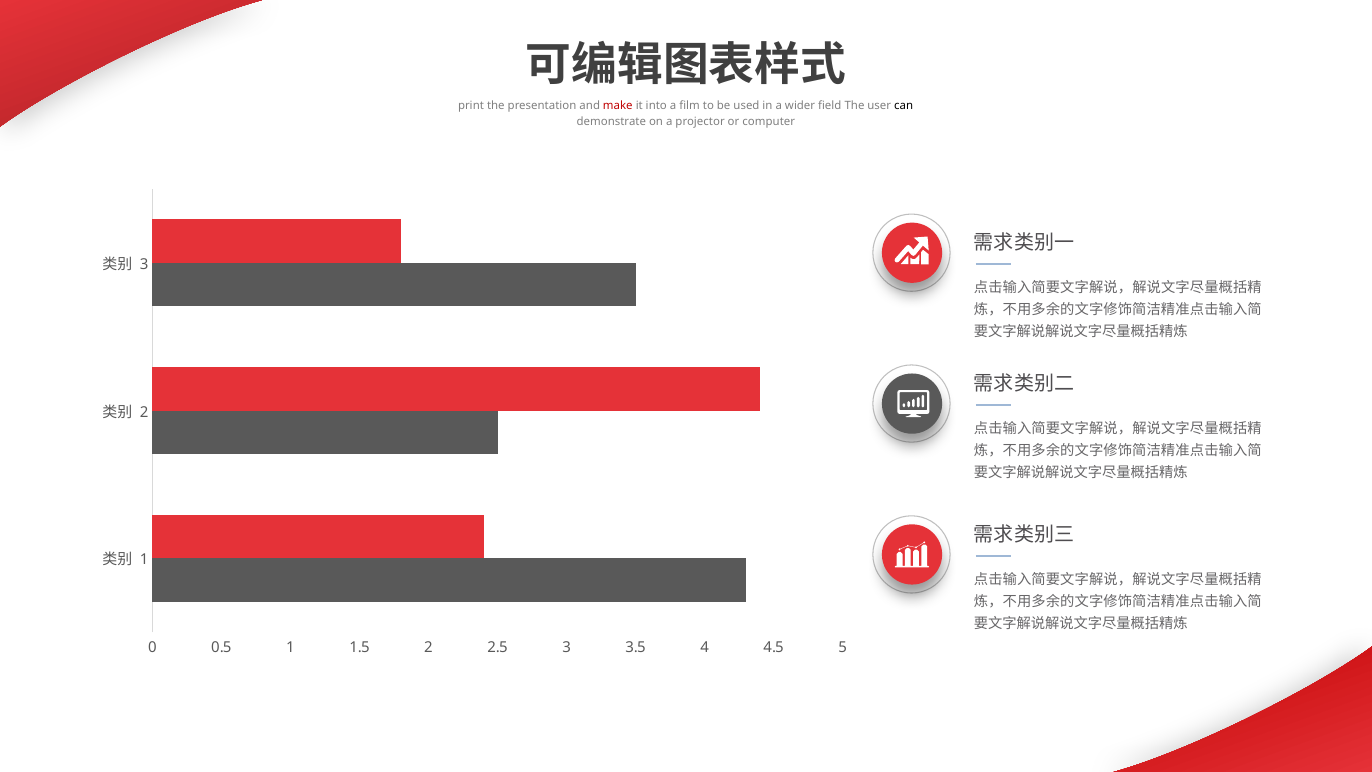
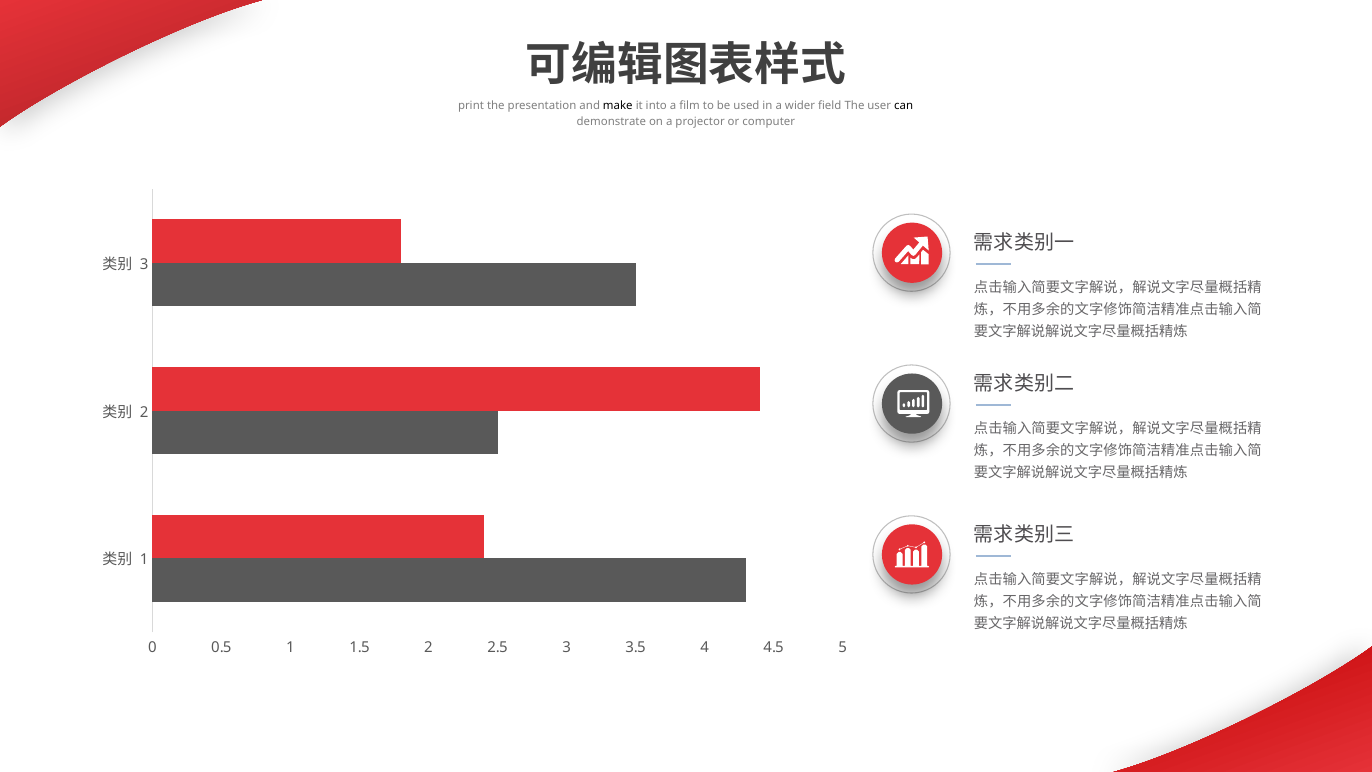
make colour: red -> black (618, 105)
